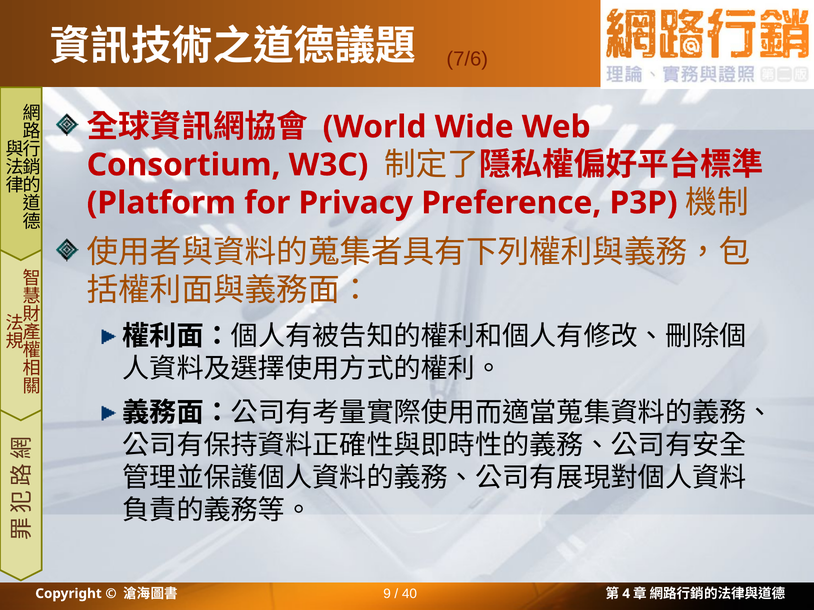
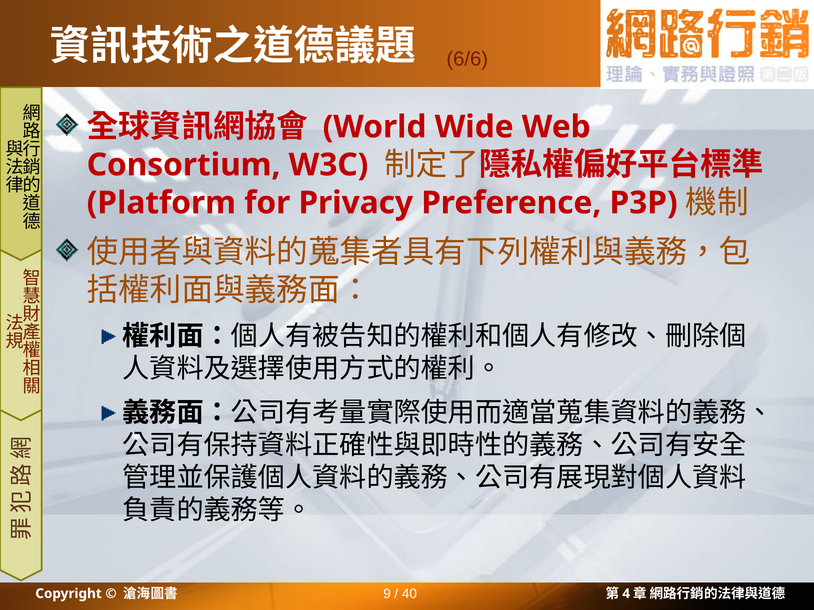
7/6: 7/6 -> 6/6 (467, 59)
